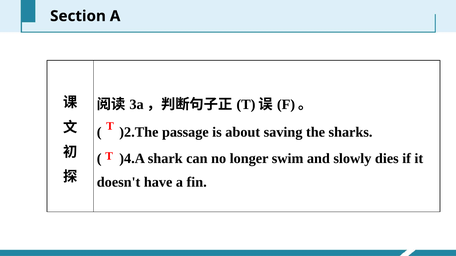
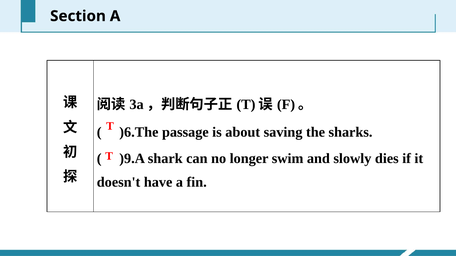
)2.The: )2.The -> )6.The (139, 132)
)4.A: )4.A -> )9.A (132, 159)
